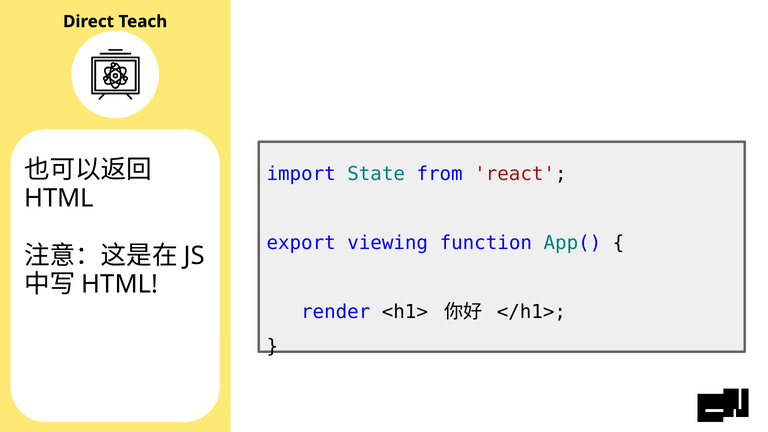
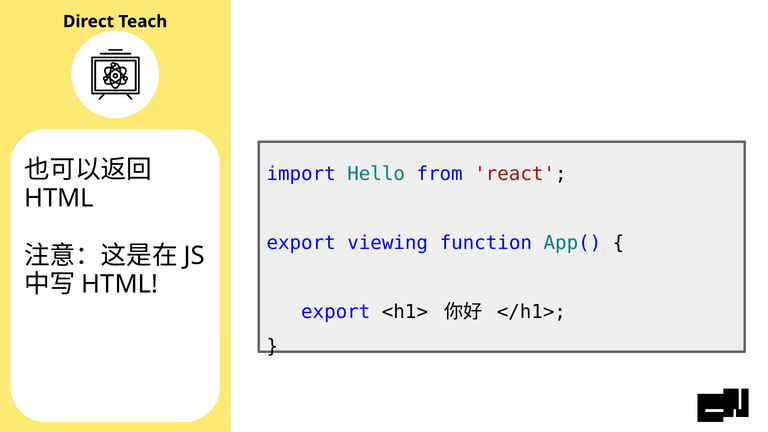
State: State -> Hello (376, 174)
render: render -> export (336, 312)
